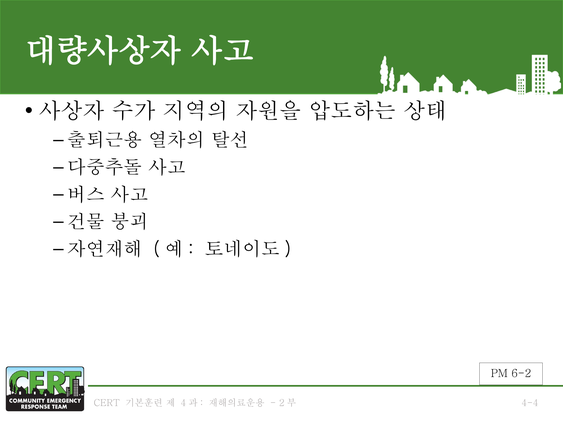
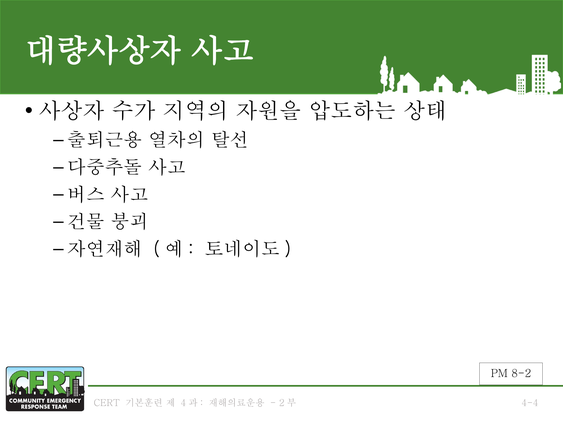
6-2: 6-2 -> 8-2 (521, 373)
